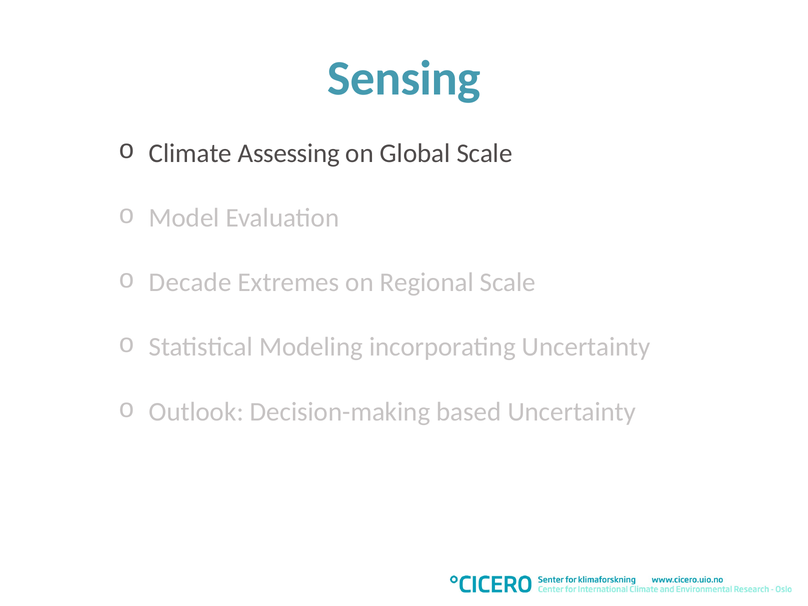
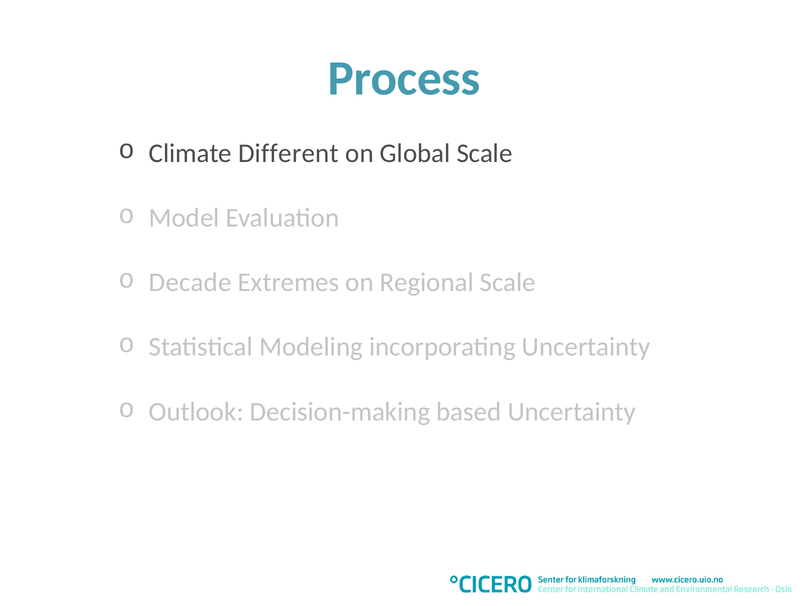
Sensing: Sensing -> Process (404, 78)
Assessing: Assessing -> Different (288, 153)
